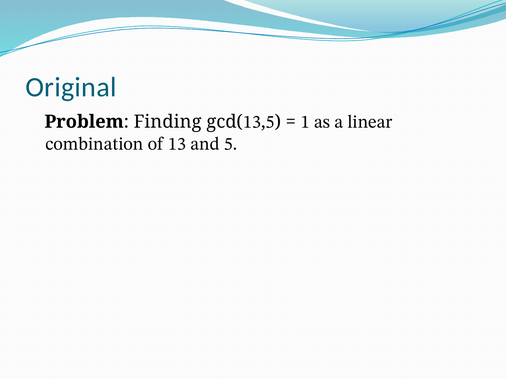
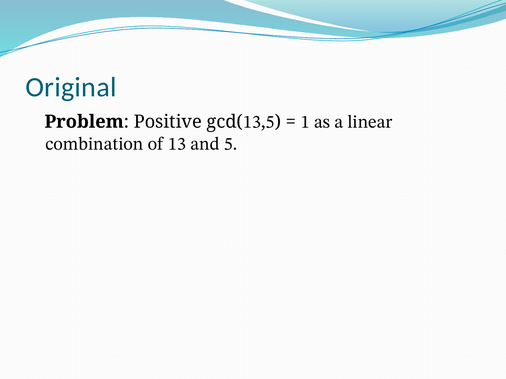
Finding: Finding -> Positive (168, 122)
